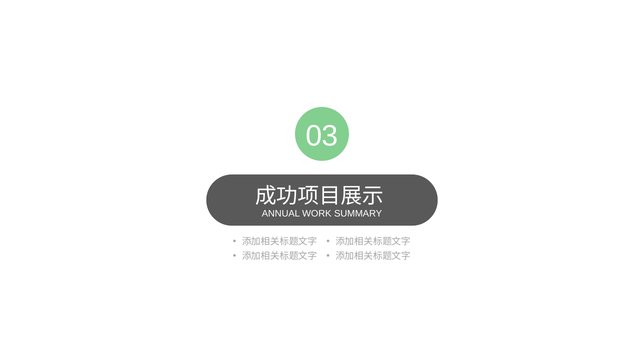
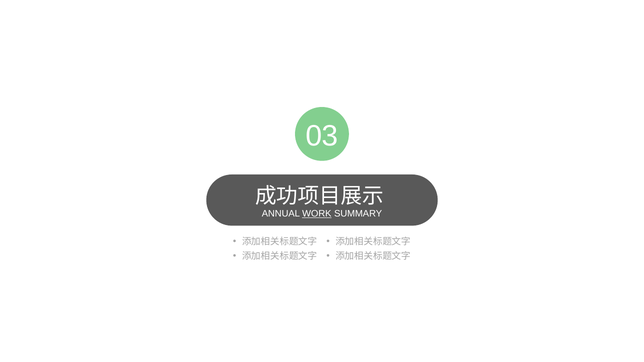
WORK underline: none -> present (317, 214)
